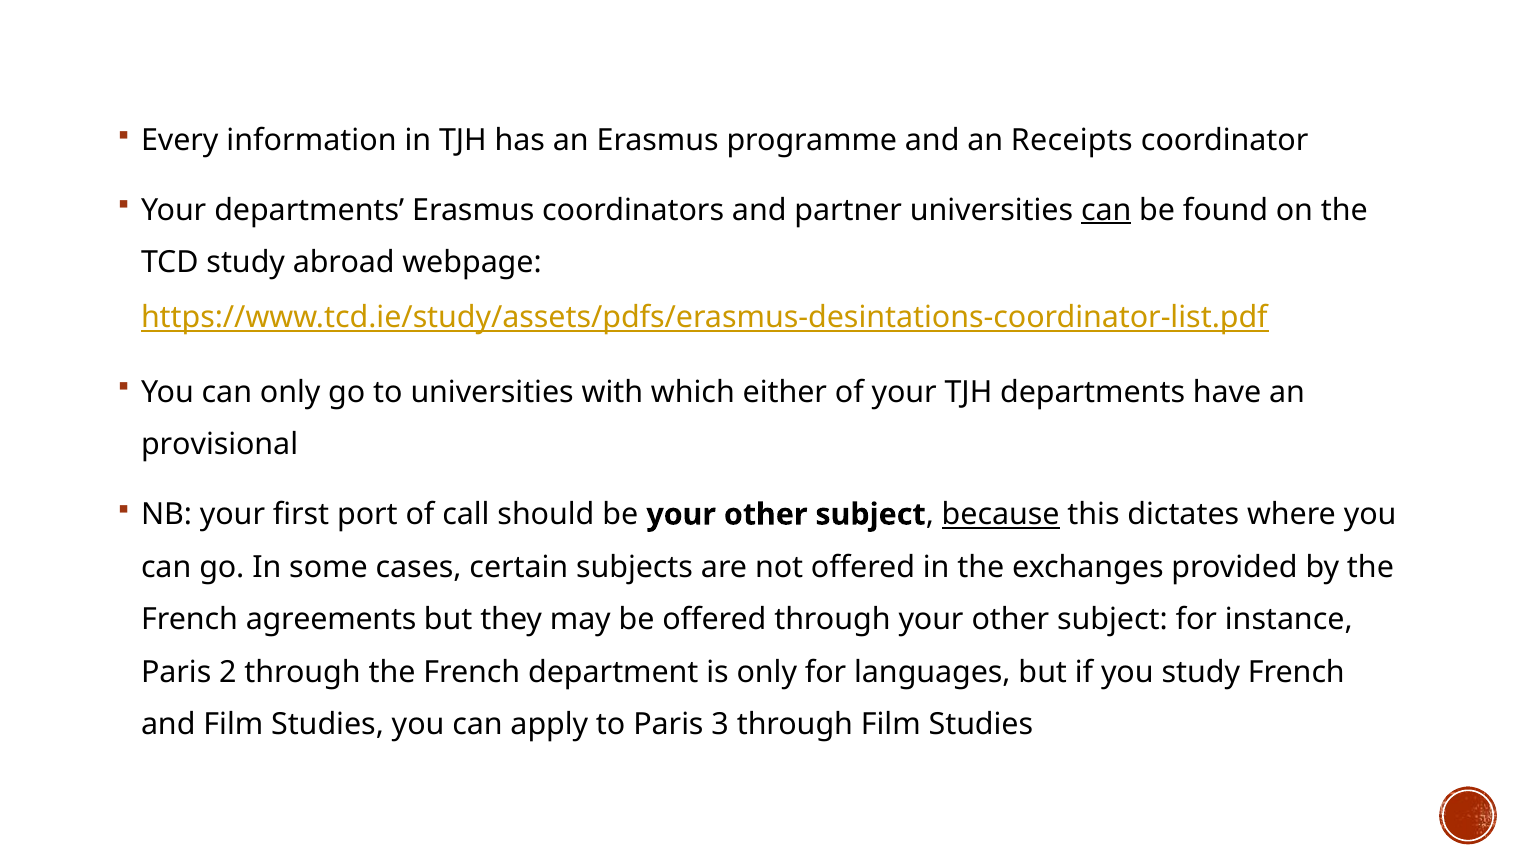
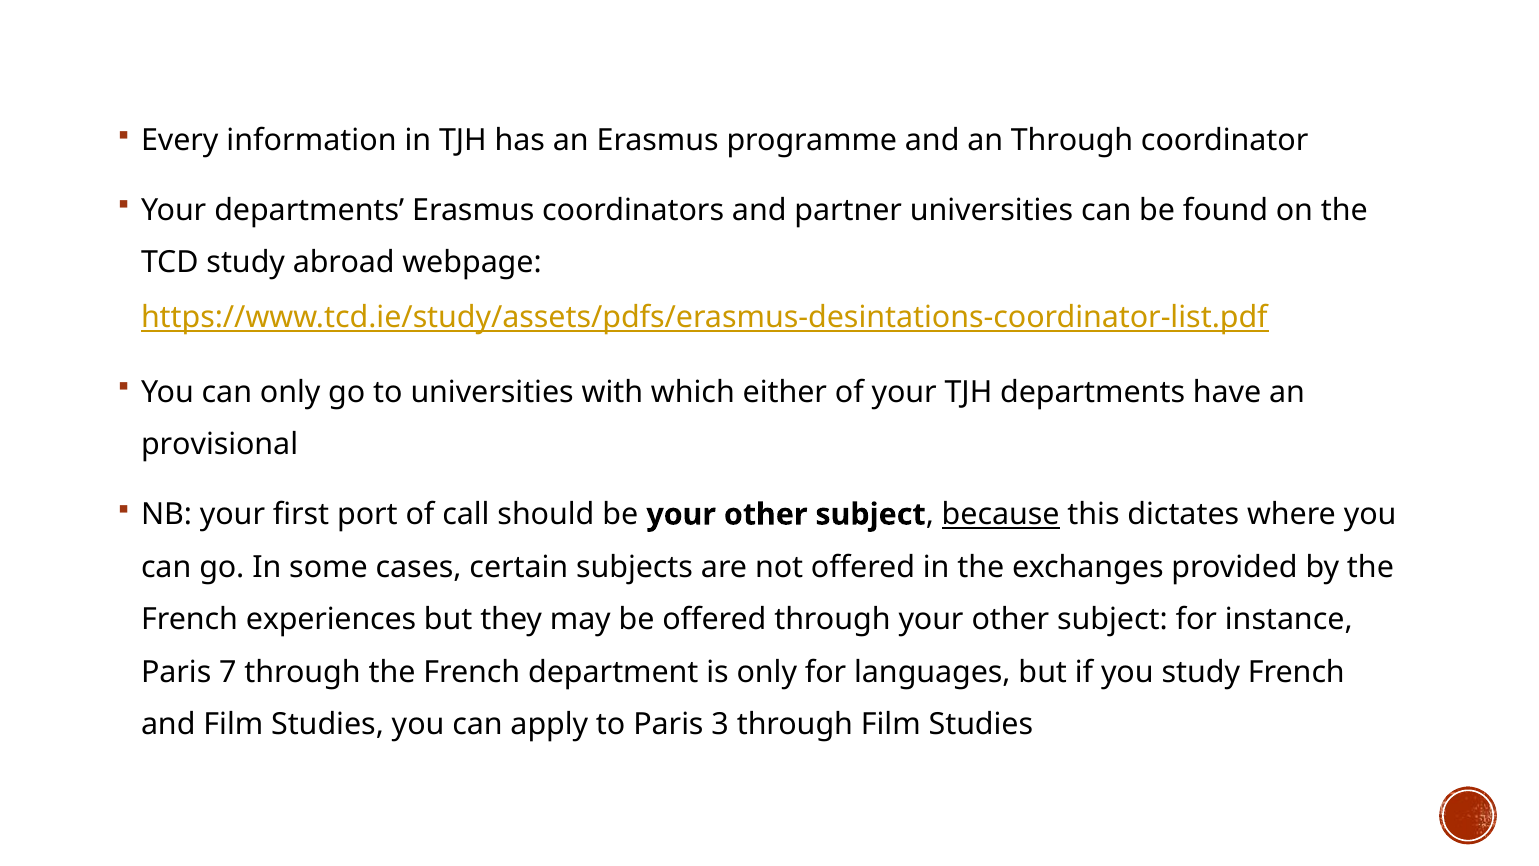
an Receipts: Receipts -> Through (1072, 140)
can underline: present -> none (1106, 210)
agreements: agreements -> experiences (331, 619)
2: 2 -> 7 (228, 672)
